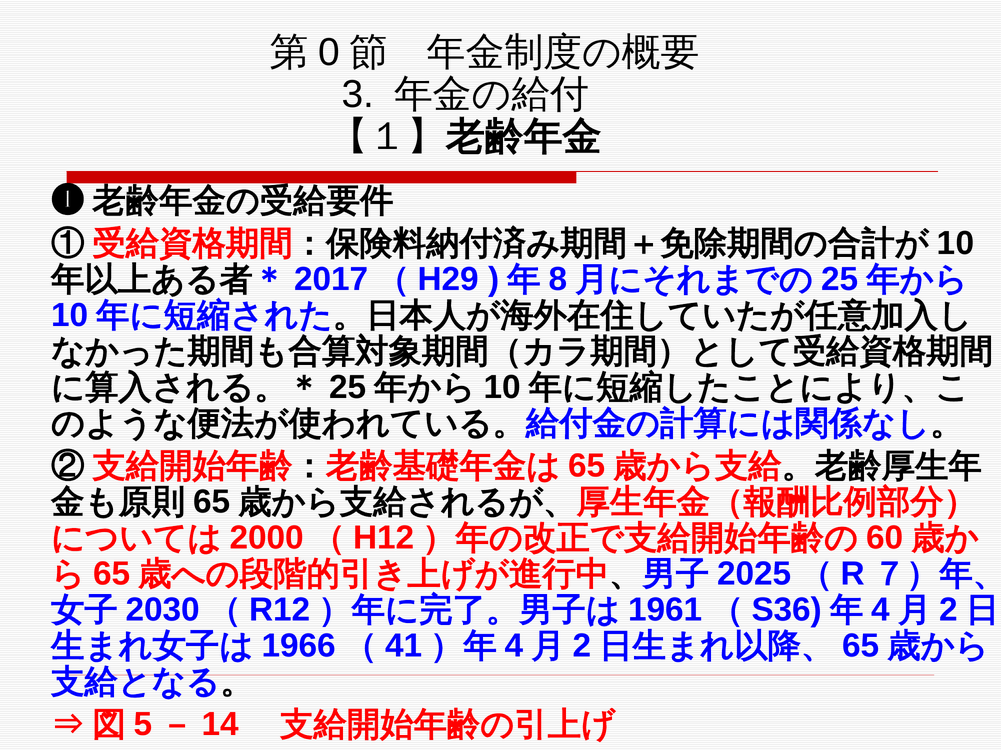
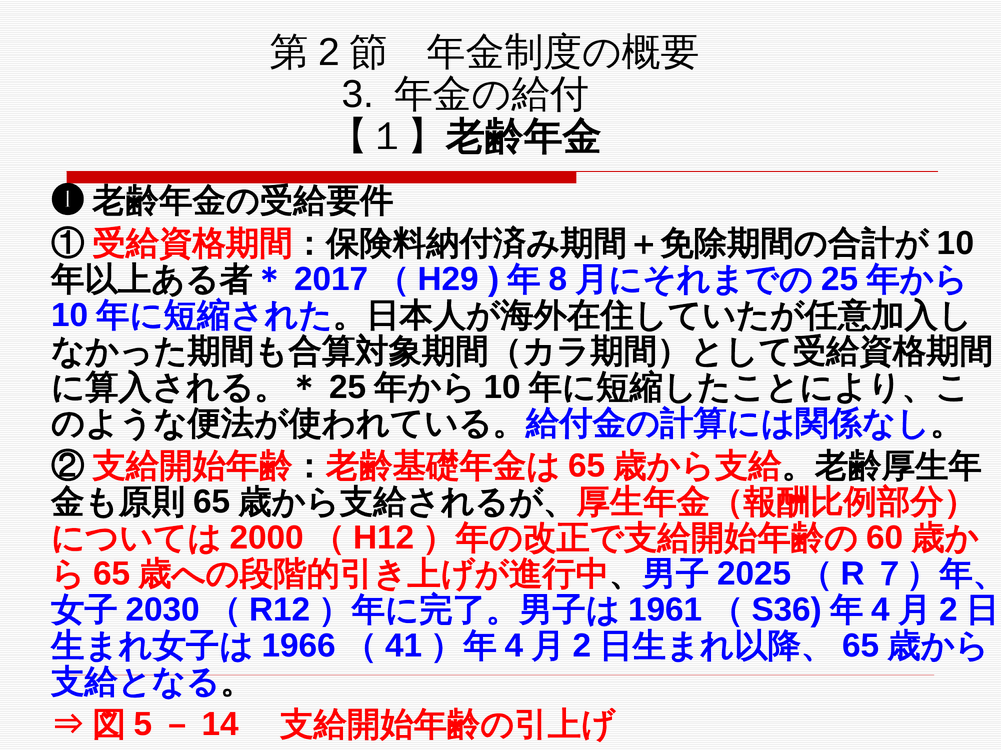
0: 0 -> 2 (329, 53)
